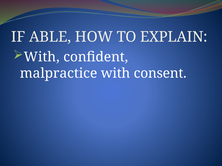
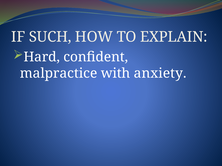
ABLE: ABLE -> SUCH (50, 37)
With: With -> Hard (42, 57)
consent: consent -> anxiety (160, 73)
